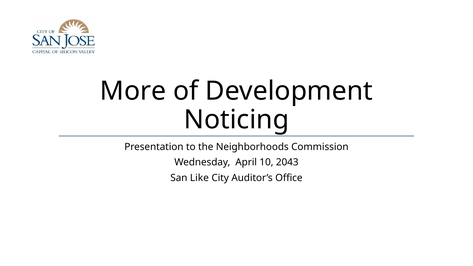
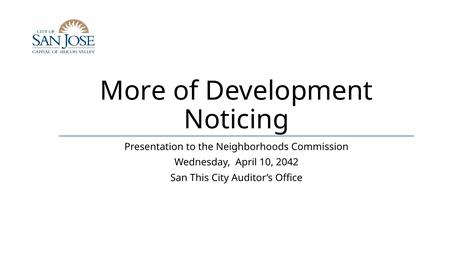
2043: 2043 -> 2042 (287, 162)
Like: Like -> This (199, 178)
